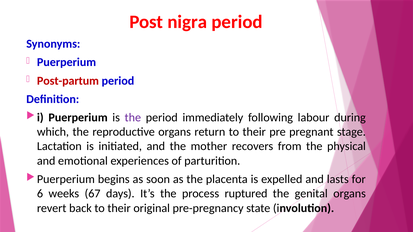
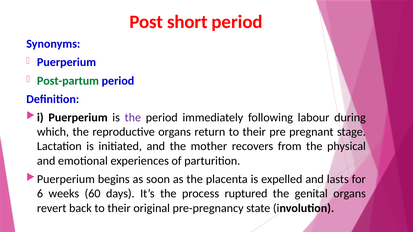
nigra: nigra -> short (187, 22)
Post-partum colour: red -> green (68, 81)
67: 67 -> 60 (93, 194)
